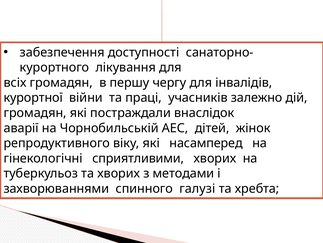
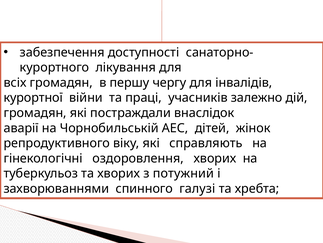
насамперед: насамперед -> справляють (206, 143)
сприятливими: сприятливими -> оздоровлення (138, 158)
методами: методами -> потужний (183, 173)
